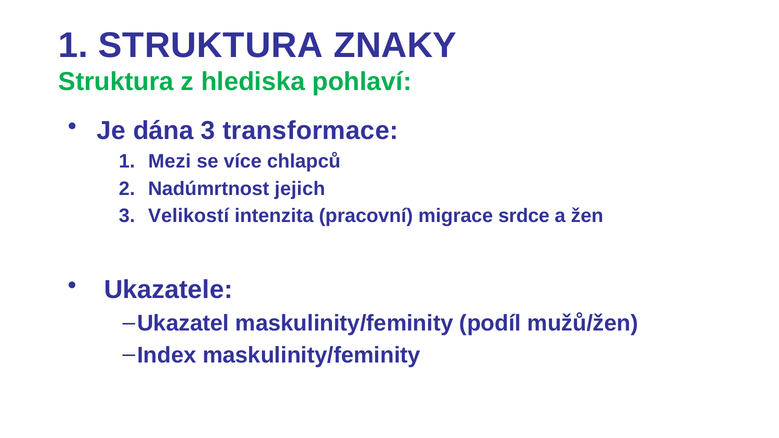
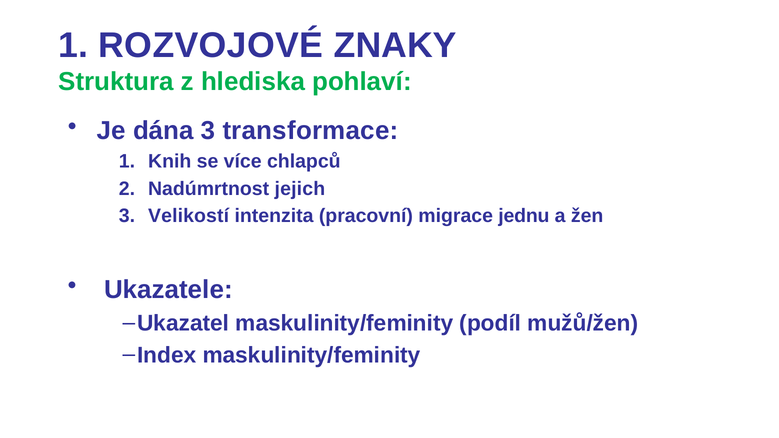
1 STRUKTURA: STRUKTURA -> ROZVOJOVÉ (211, 45)
Mezi: Mezi -> Knih (170, 162)
srdce: srdce -> jednu (524, 216)
